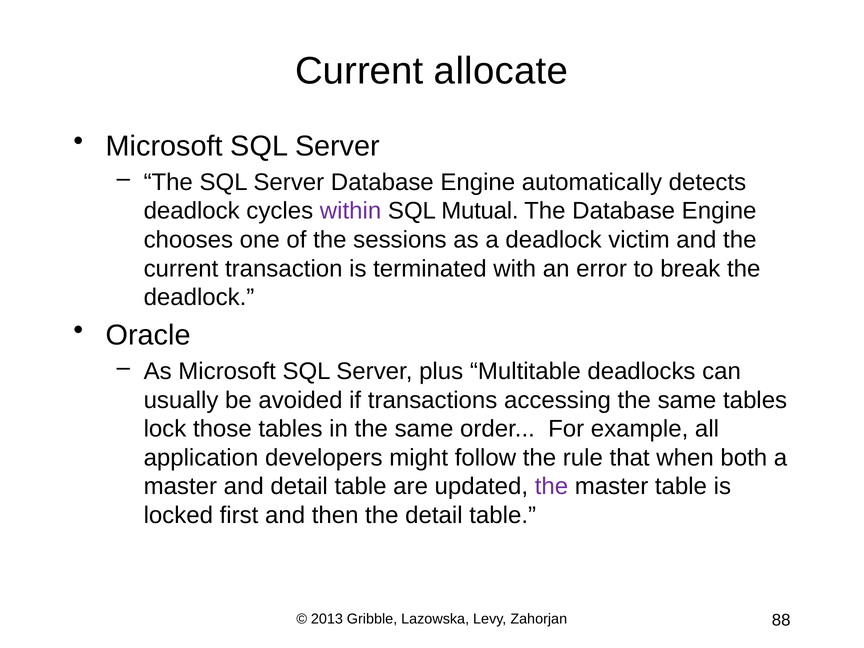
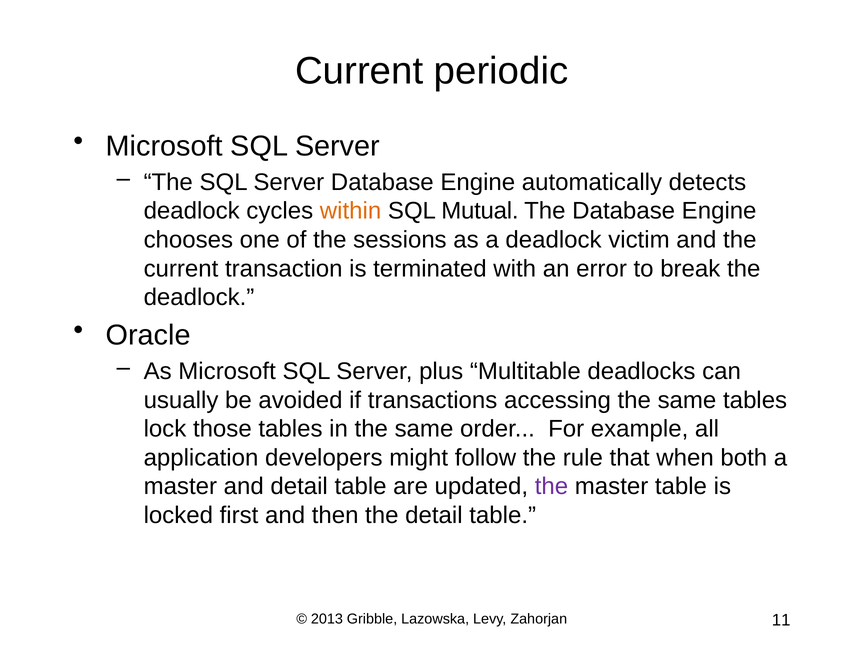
allocate: allocate -> periodic (501, 71)
within colour: purple -> orange (351, 211)
88: 88 -> 11 (781, 620)
